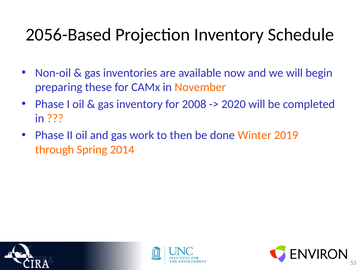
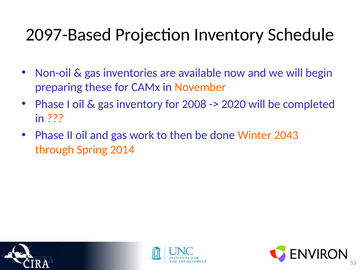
2056-Based: 2056-Based -> 2097-Based (69, 35)
2019: 2019 -> 2043 (286, 135)
